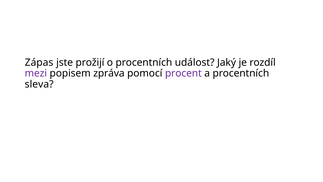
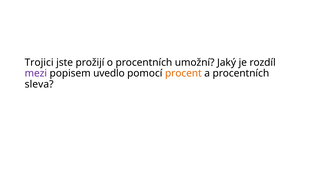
Zápas: Zápas -> Trojici (39, 62)
událost: událost -> umožní (195, 62)
zpráva: zpráva -> uvedlo (109, 73)
procent colour: purple -> orange (183, 73)
